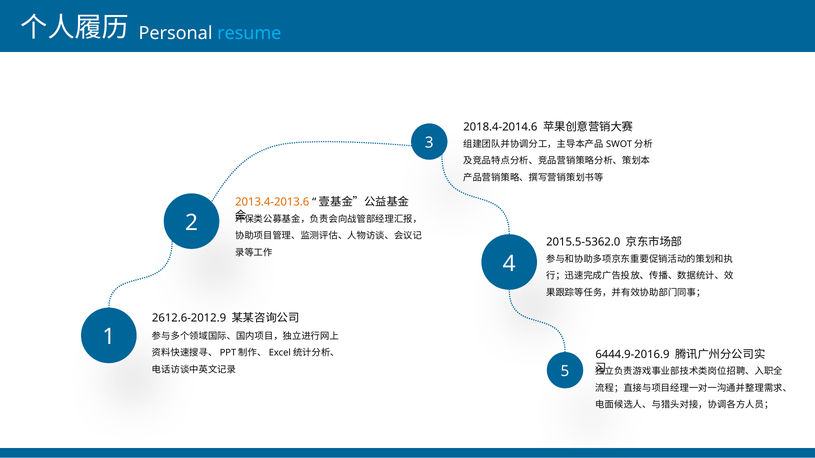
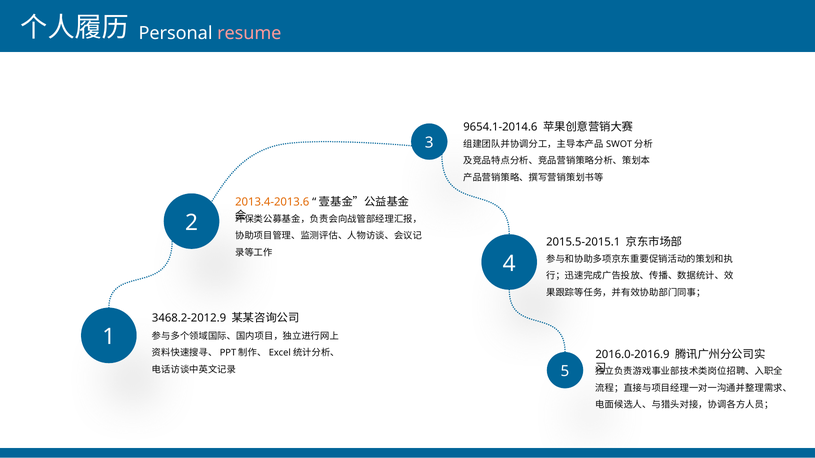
resume colour: light blue -> pink (249, 33)
2018.4-2014.6: 2018.4-2014.6 -> 9654.1-2014.6 (500, 127)
2015.5-5362.0: 2015.5-5362.0 -> 2015.5-2015.1 (583, 242)
2612.6-2012.9: 2612.6-2012.9 -> 3468.2-2012.9 (189, 318)
6444.9-2016.9: 6444.9-2016.9 -> 2016.0-2016.9 (632, 355)
